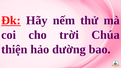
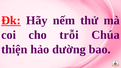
trời: trời -> trỗi (69, 35)
